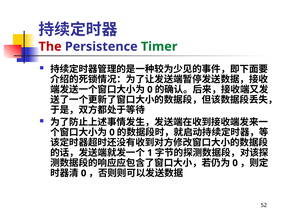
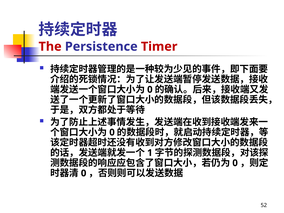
Timer colour: green -> red (159, 47)
